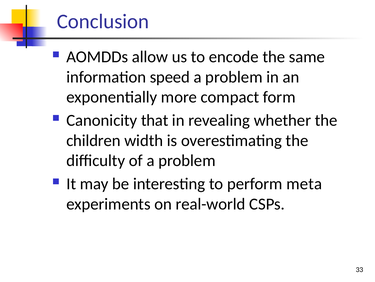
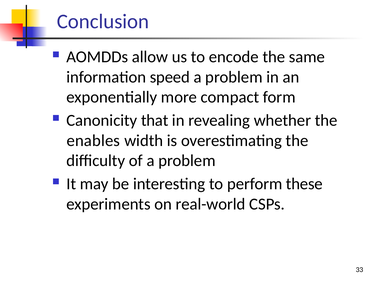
children: children -> enables (93, 140)
meta: meta -> these (304, 183)
